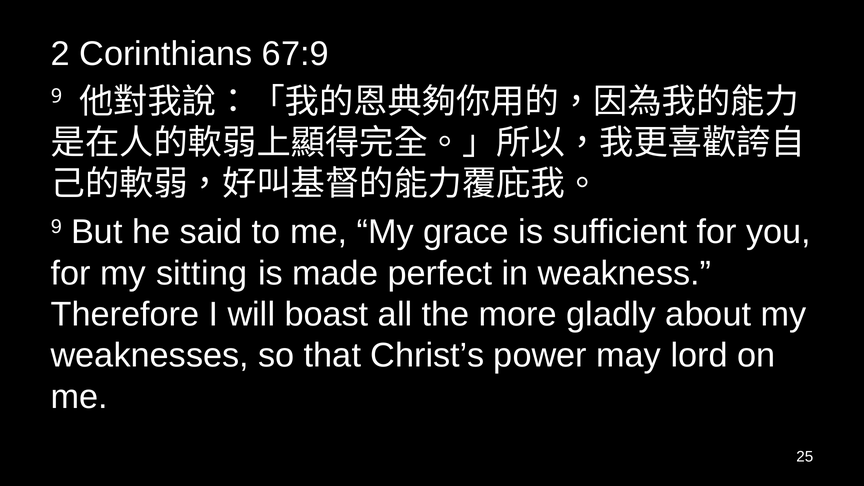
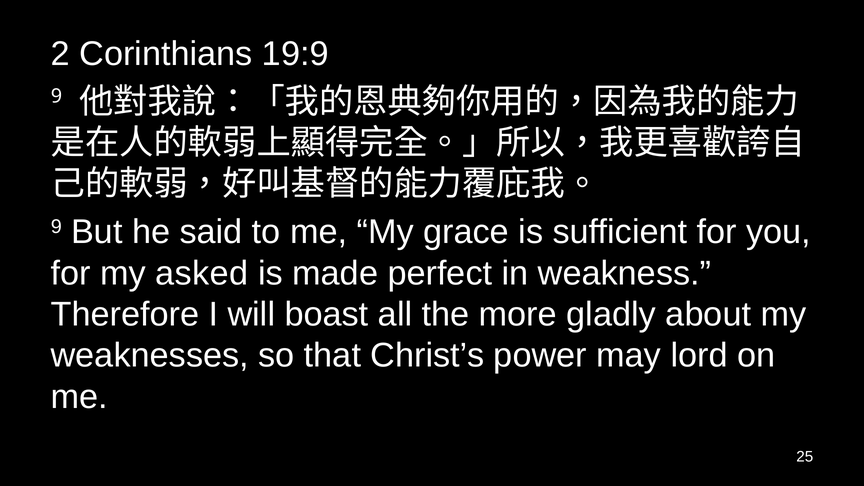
67:9: 67:9 -> 19:9 (295, 54)
sitting: sitting -> asked (202, 273)
